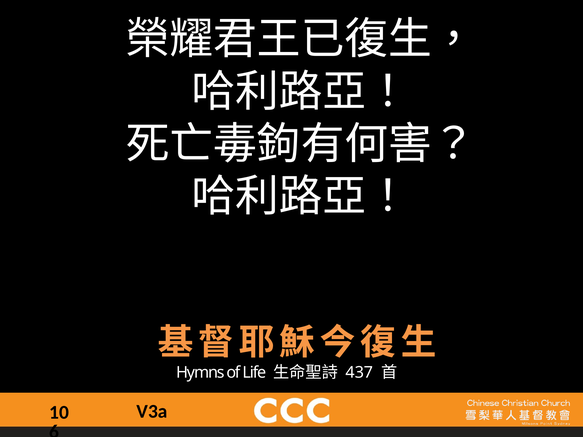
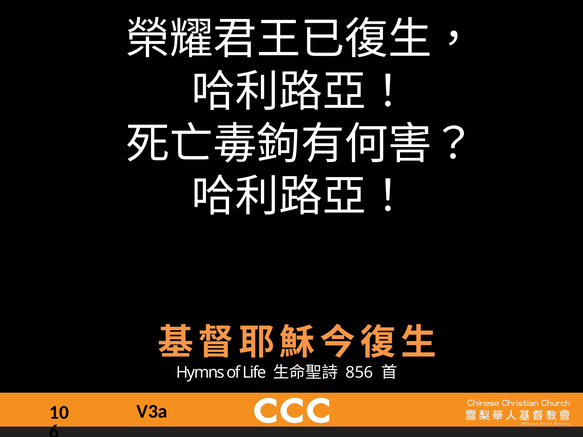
437: 437 -> 856 (359, 373)
